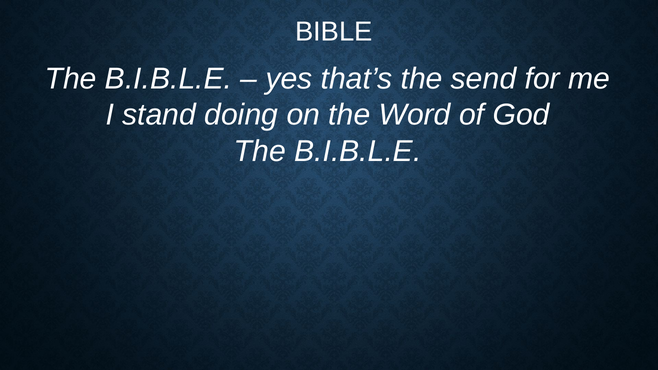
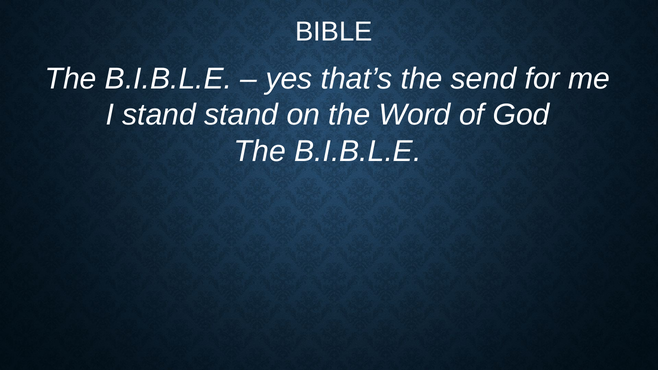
stand doing: doing -> stand (241, 115)
